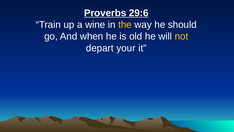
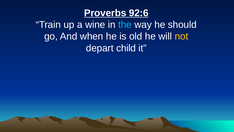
29:6: 29:6 -> 92:6 (139, 13)
the colour: yellow -> light blue (125, 25)
your: your -> child (126, 48)
